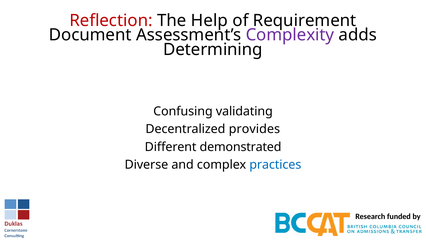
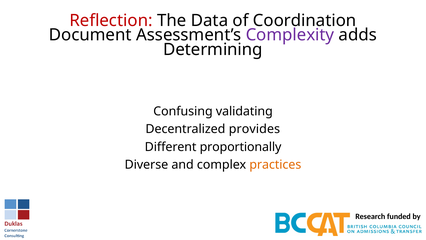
Help: Help -> Data (209, 20)
Requirement: Requirement -> Coordination (305, 20)
demonstrated: demonstrated -> proportionally (241, 147)
practices colour: blue -> orange (275, 165)
